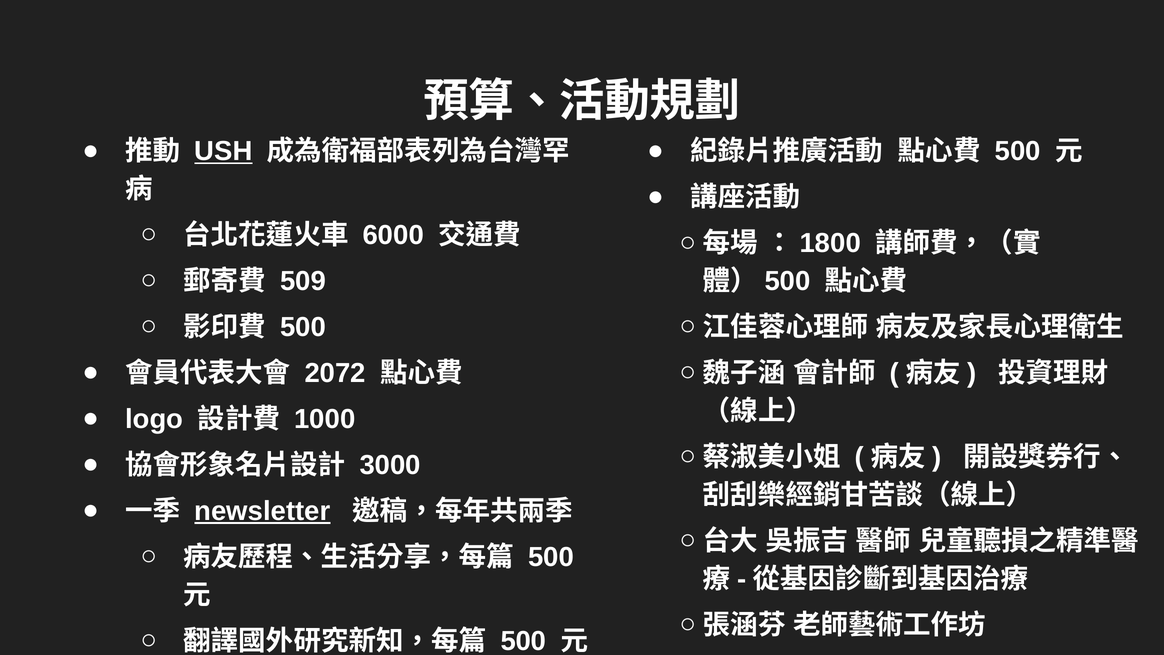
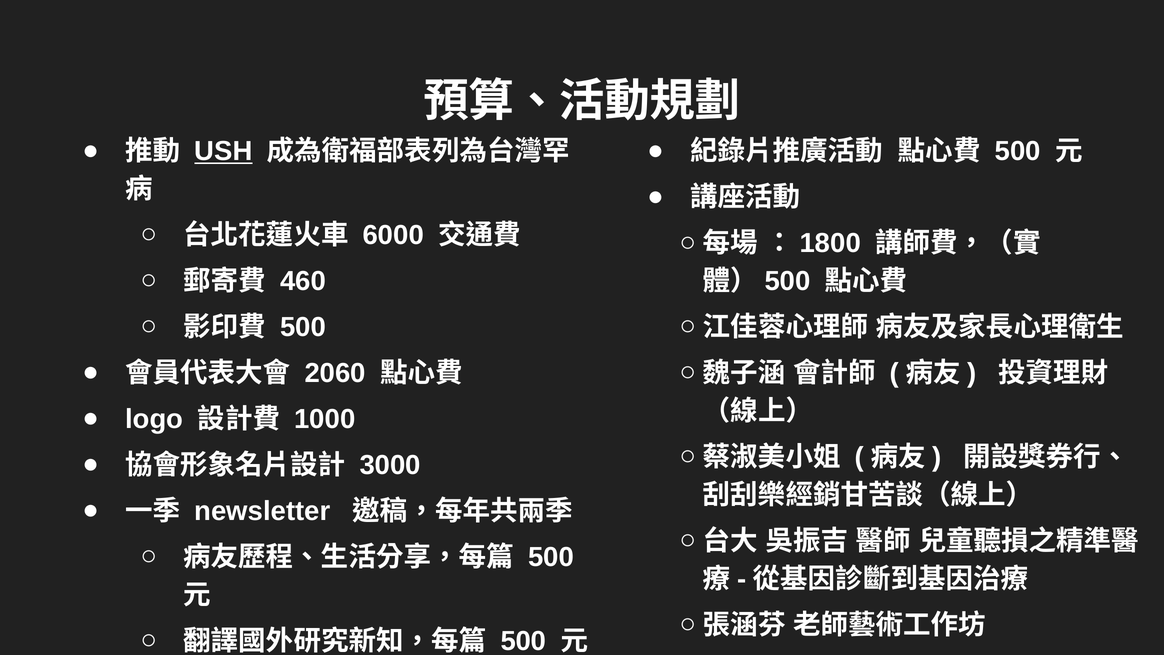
509: 509 -> 460 (303, 281)
2072: 2072 -> 2060 (335, 373)
newsletter underline: present -> none (262, 511)
